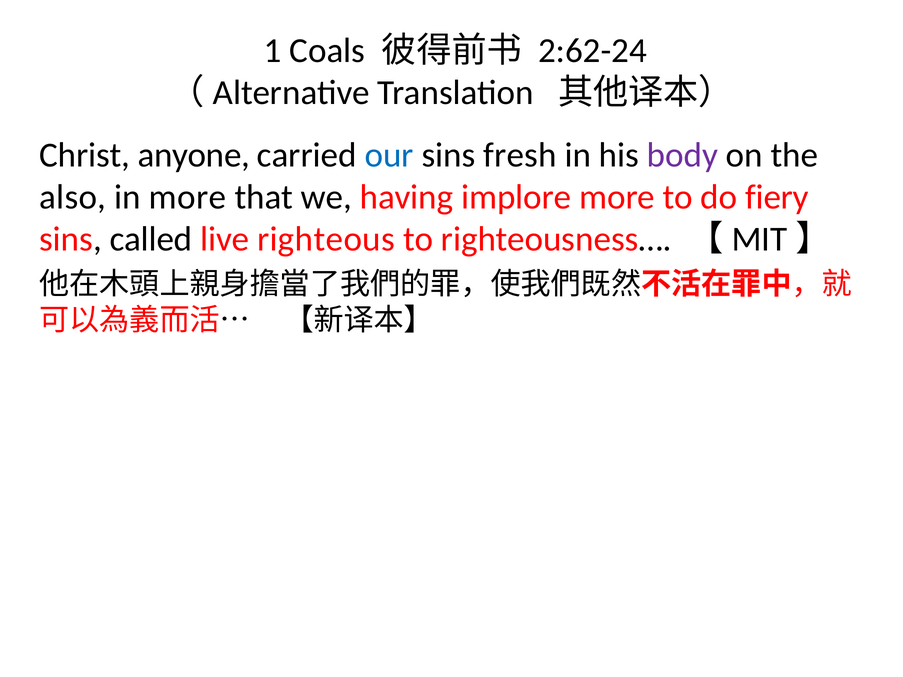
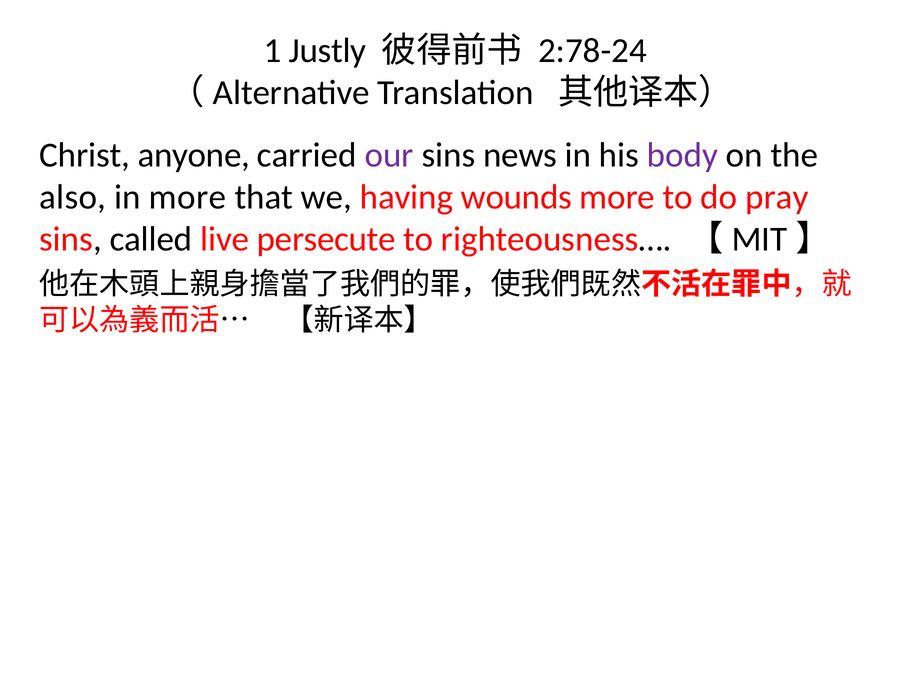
Coals: Coals -> Justly (327, 51)
2:62-24: 2:62-24 -> 2:78-24 (592, 51)
our colour: blue -> purple (389, 155)
fresh: fresh -> news (520, 155)
implore: implore -> wounds (516, 197)
fiery: fiery -> pray (777, 197)
righteous: righteous -> persecute (326, 239)
